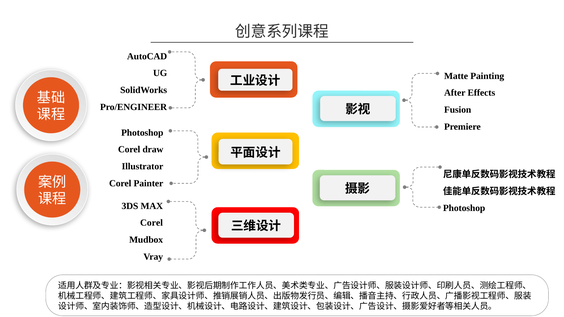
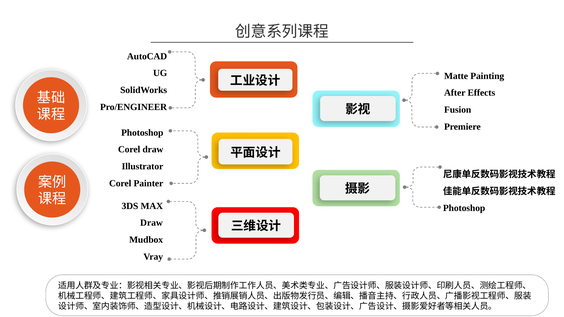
Corel: Corel -> Draw (152, 223)
